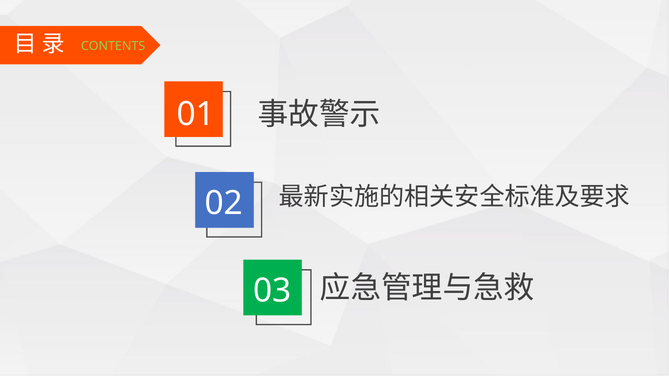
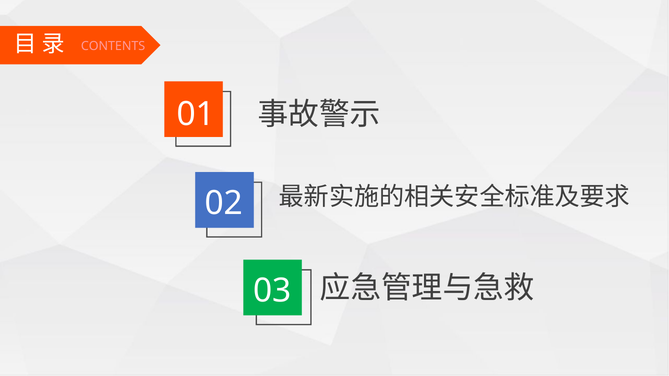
CONTENTS colour: light green -> pink (113, 46)
